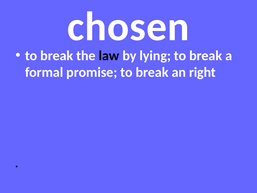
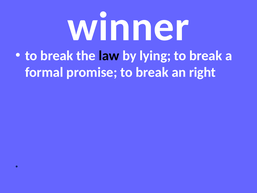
chosen: chosen -> winner (128, 27)
